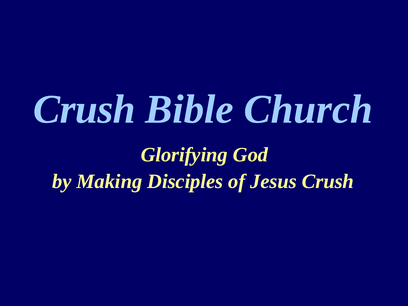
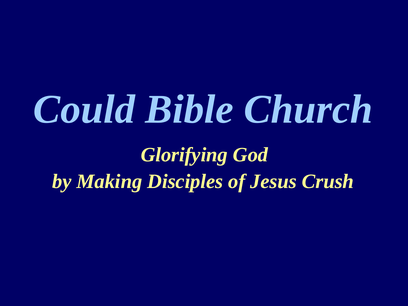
Crush: Crush -> Could (84, 109)
